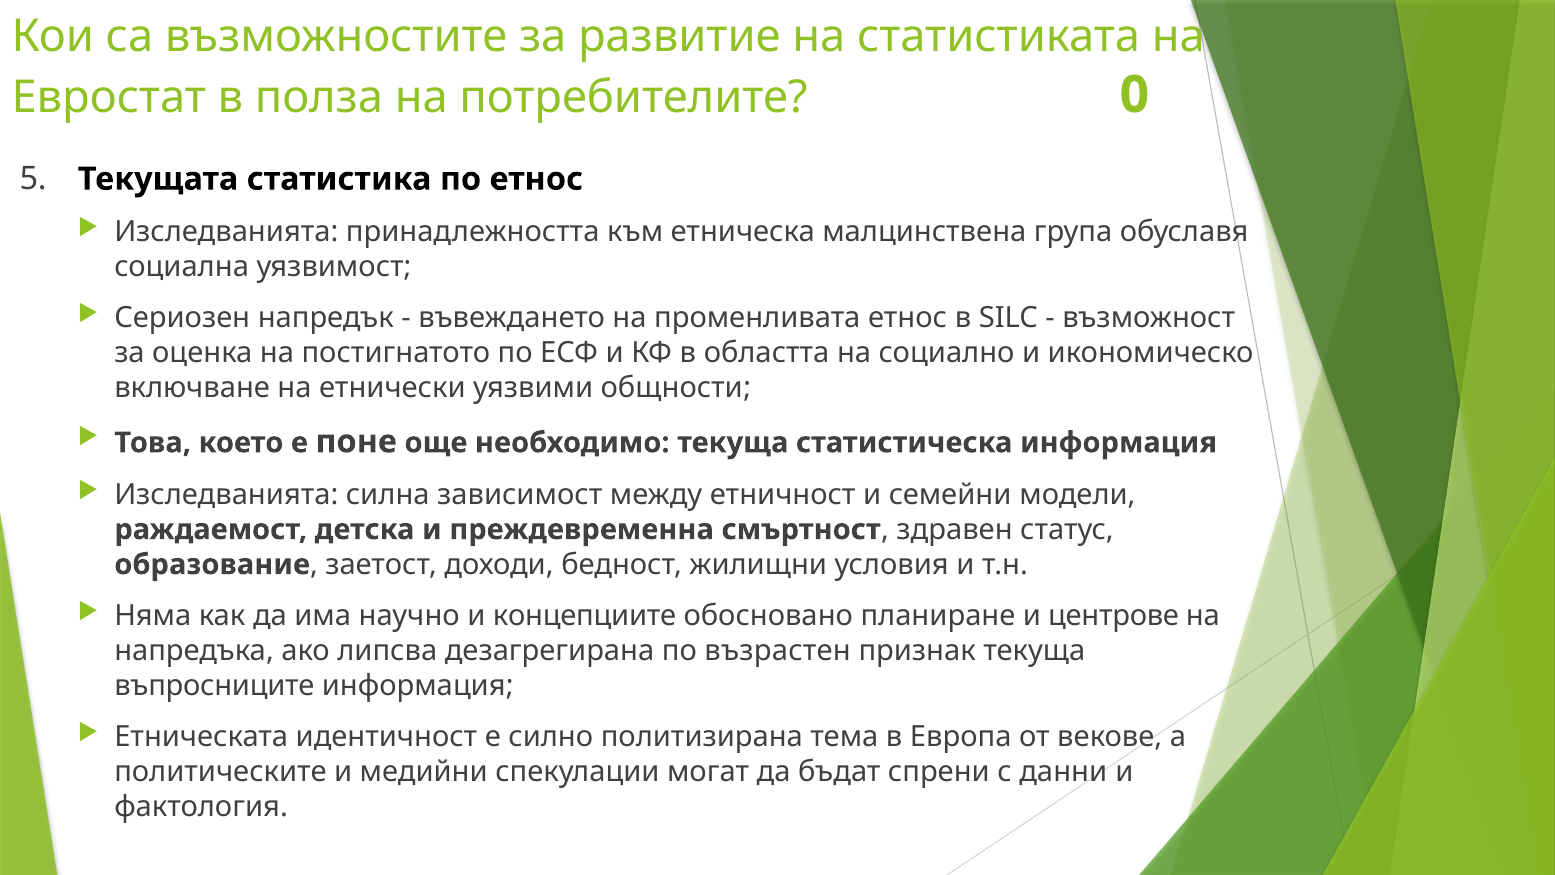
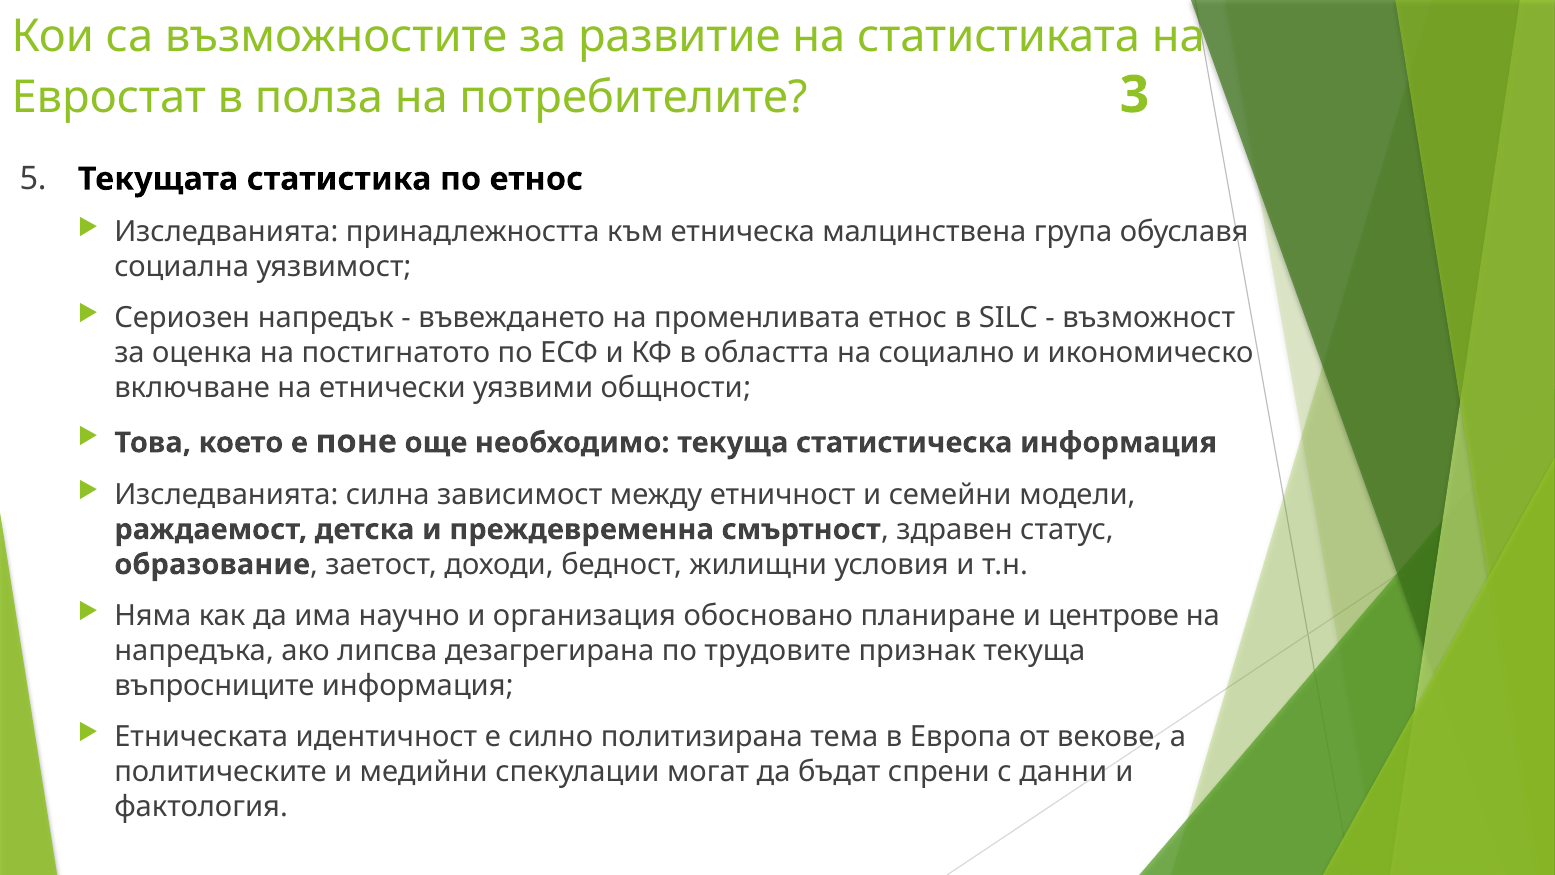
0: 0 -> 3 (1134, 95)
концепциите: концепциите -> организация (584, 616)
възрастен: възрастен -> трудовите (778, 651)
